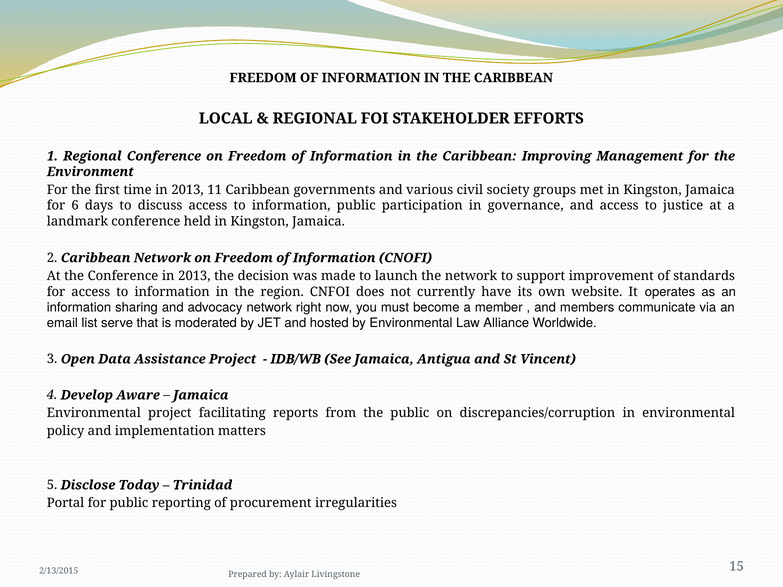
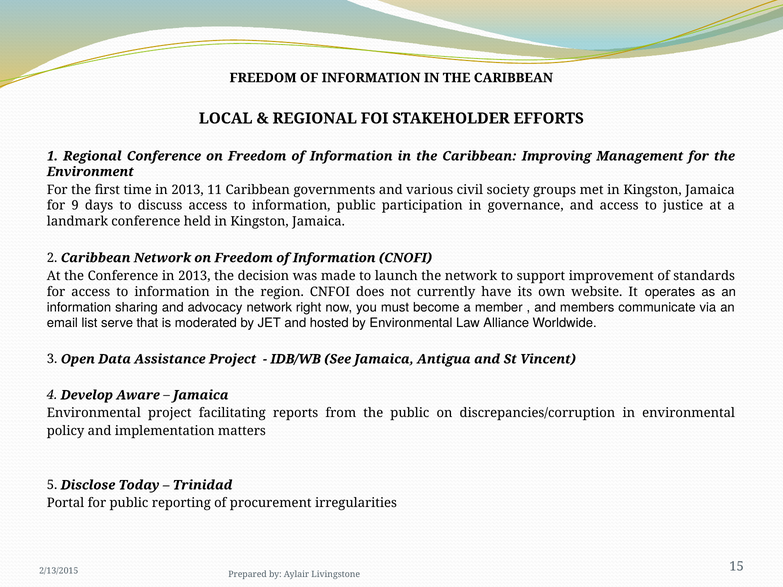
6: 6 -> 9 (75, 206)
